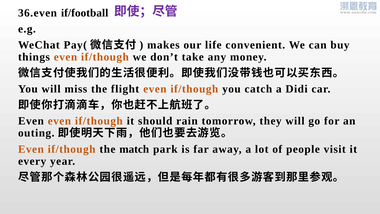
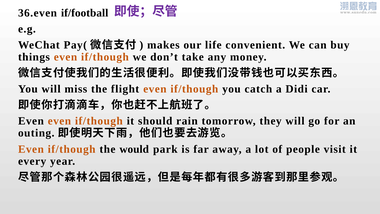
match: match -> would (134, 149)
